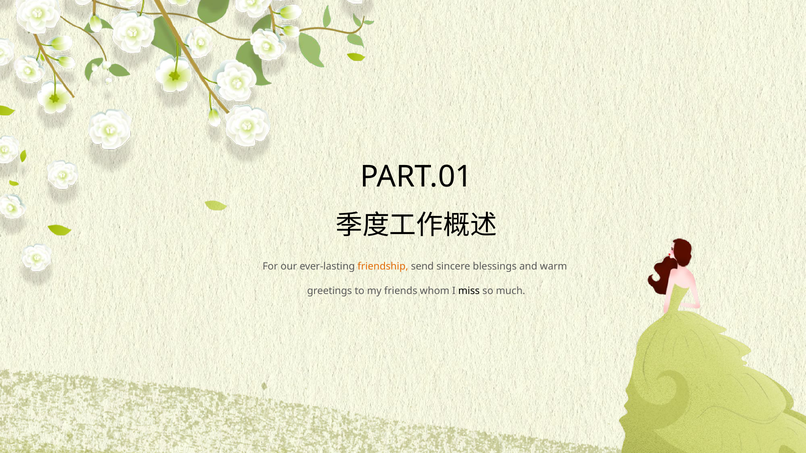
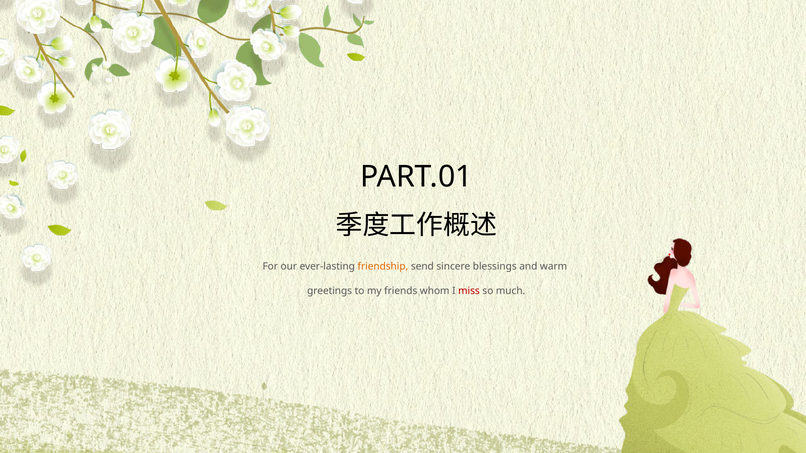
miss colour: black -> red (469, 291)
